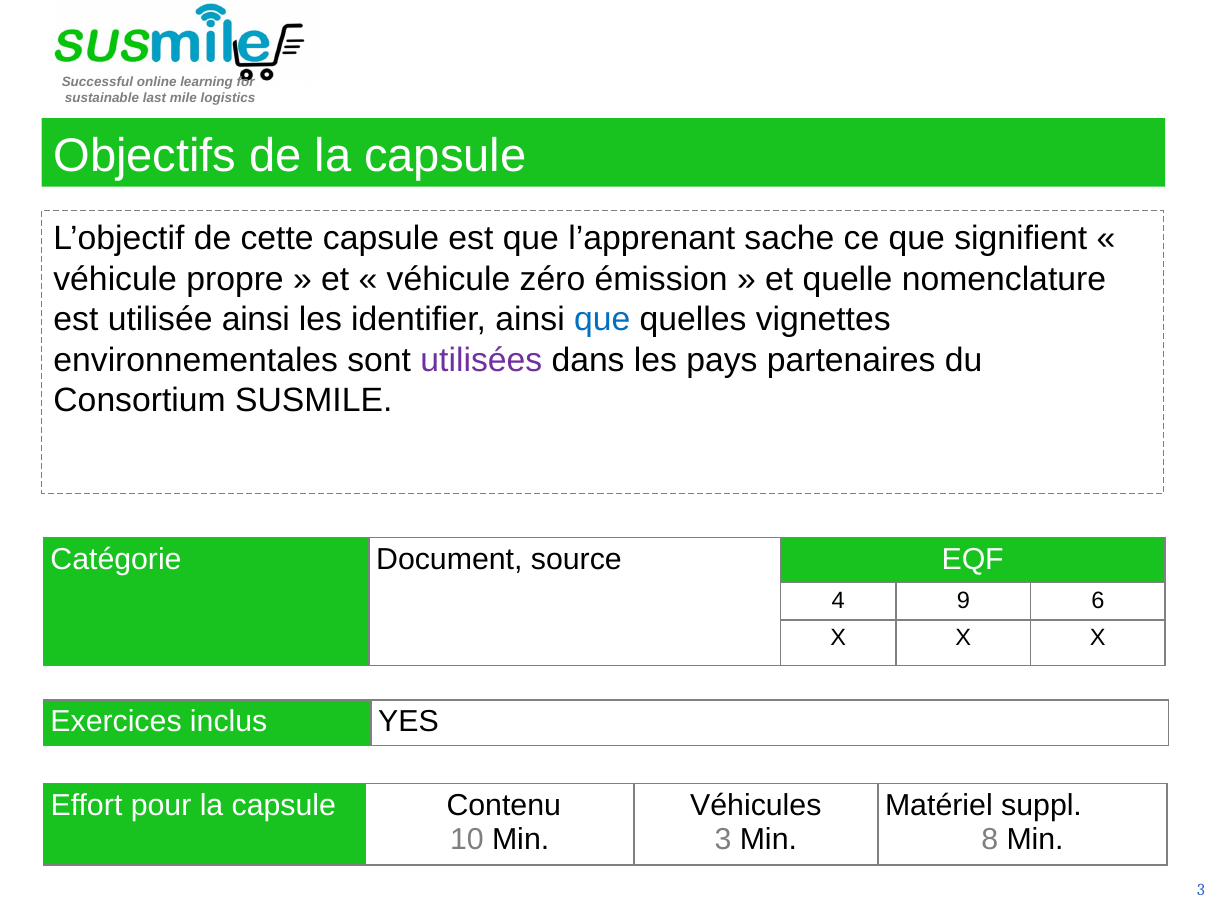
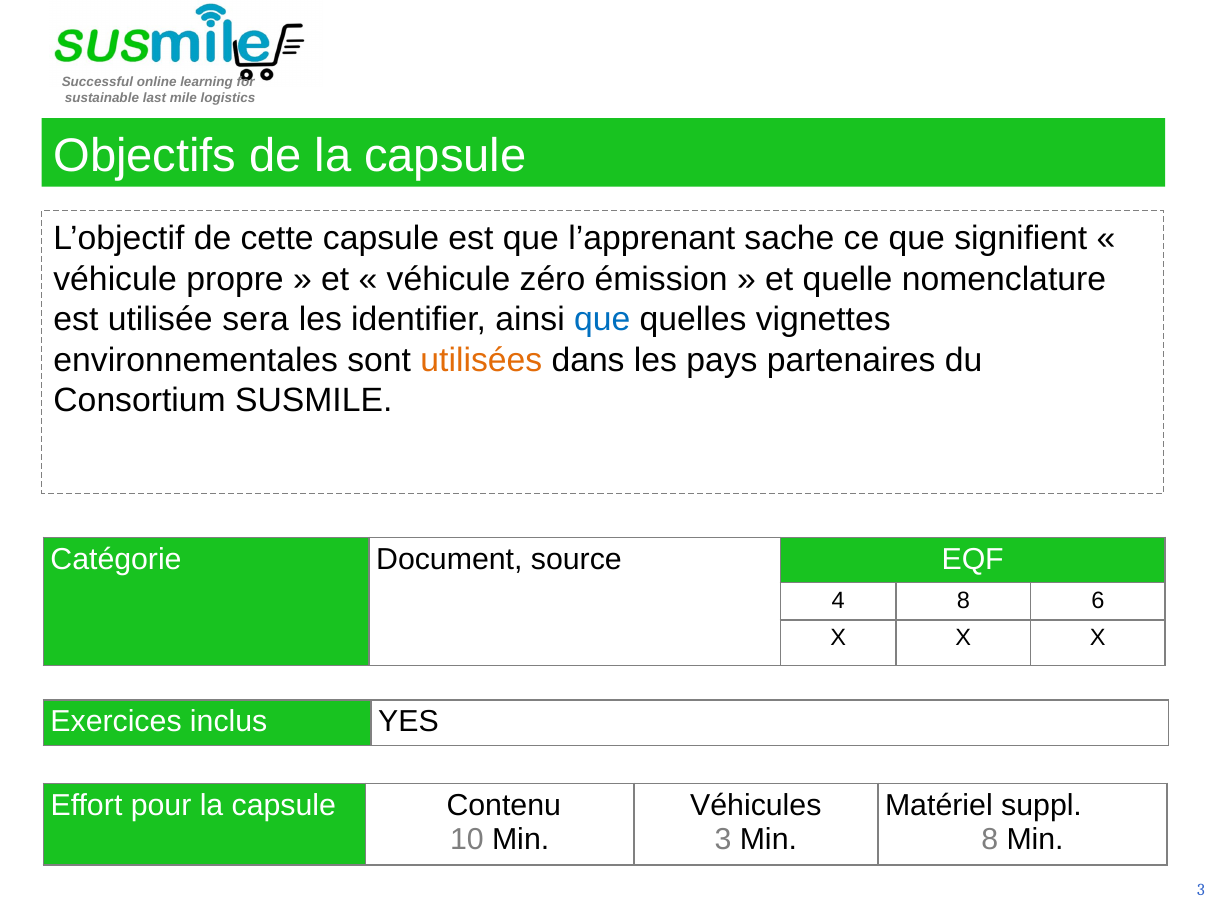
utilisée ainsi: ainsi -> sera (256, 320)
utilisées colour: purple -> orange (481, 360)
4 9: 9 -> 8 (963, 601)
